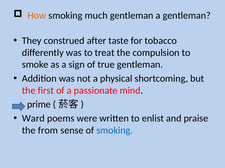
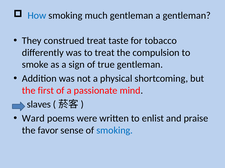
How colour: orange -> blue (37, 16)
construed after: after -> treat (97, 41)
prime: prime -> slaves (39, 105)
from: from -> favor (48, 131)
